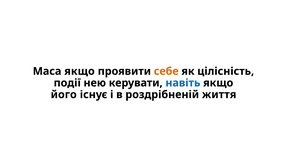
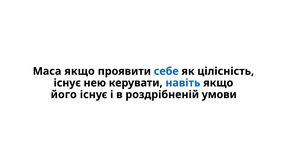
себе colour: orange -> blue (166, 71)
події: події -> існує (67, 83)
життя: життя -> умови (219, 94)
